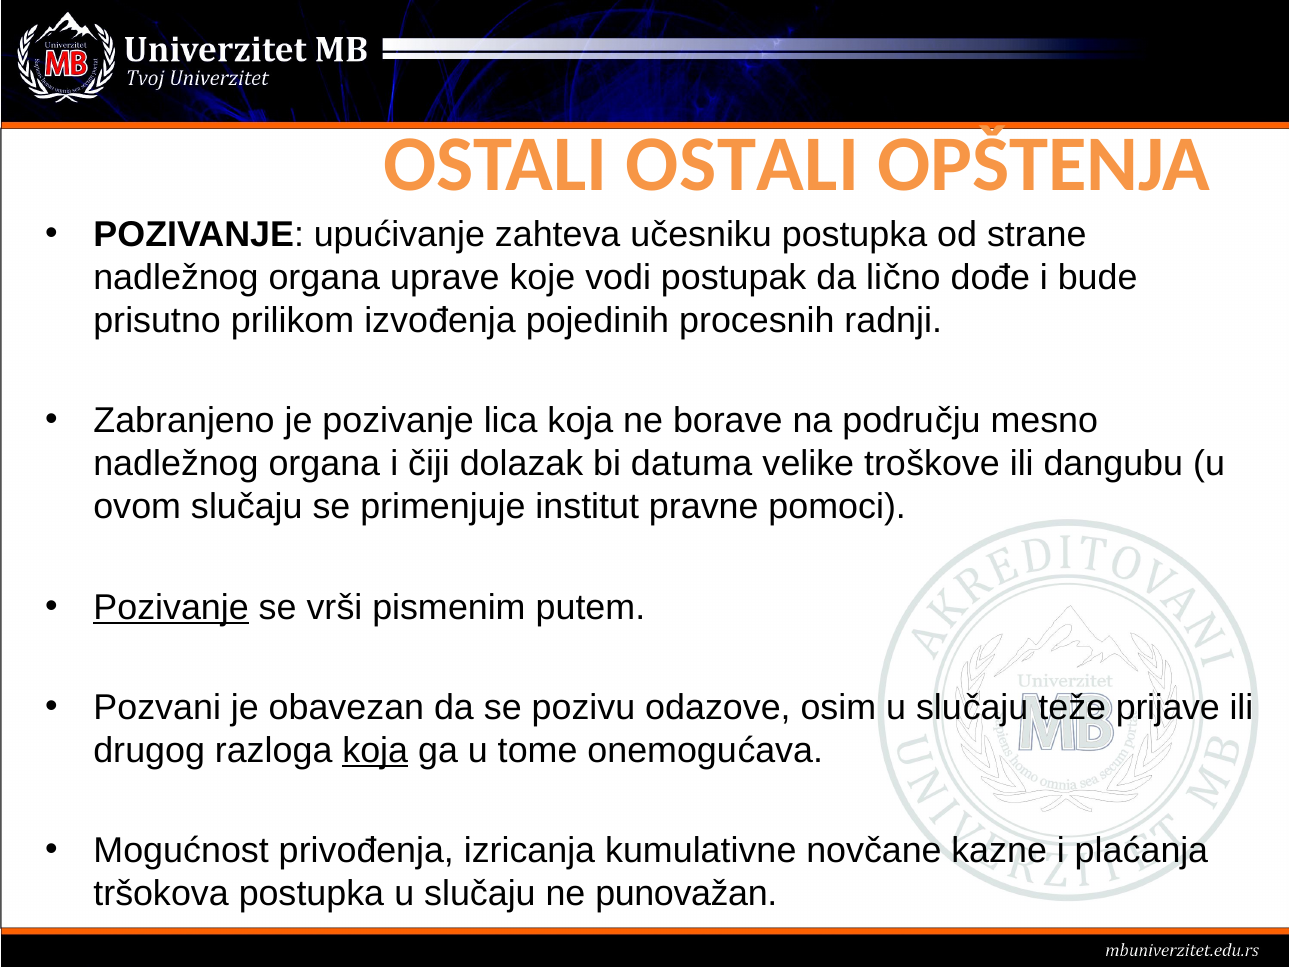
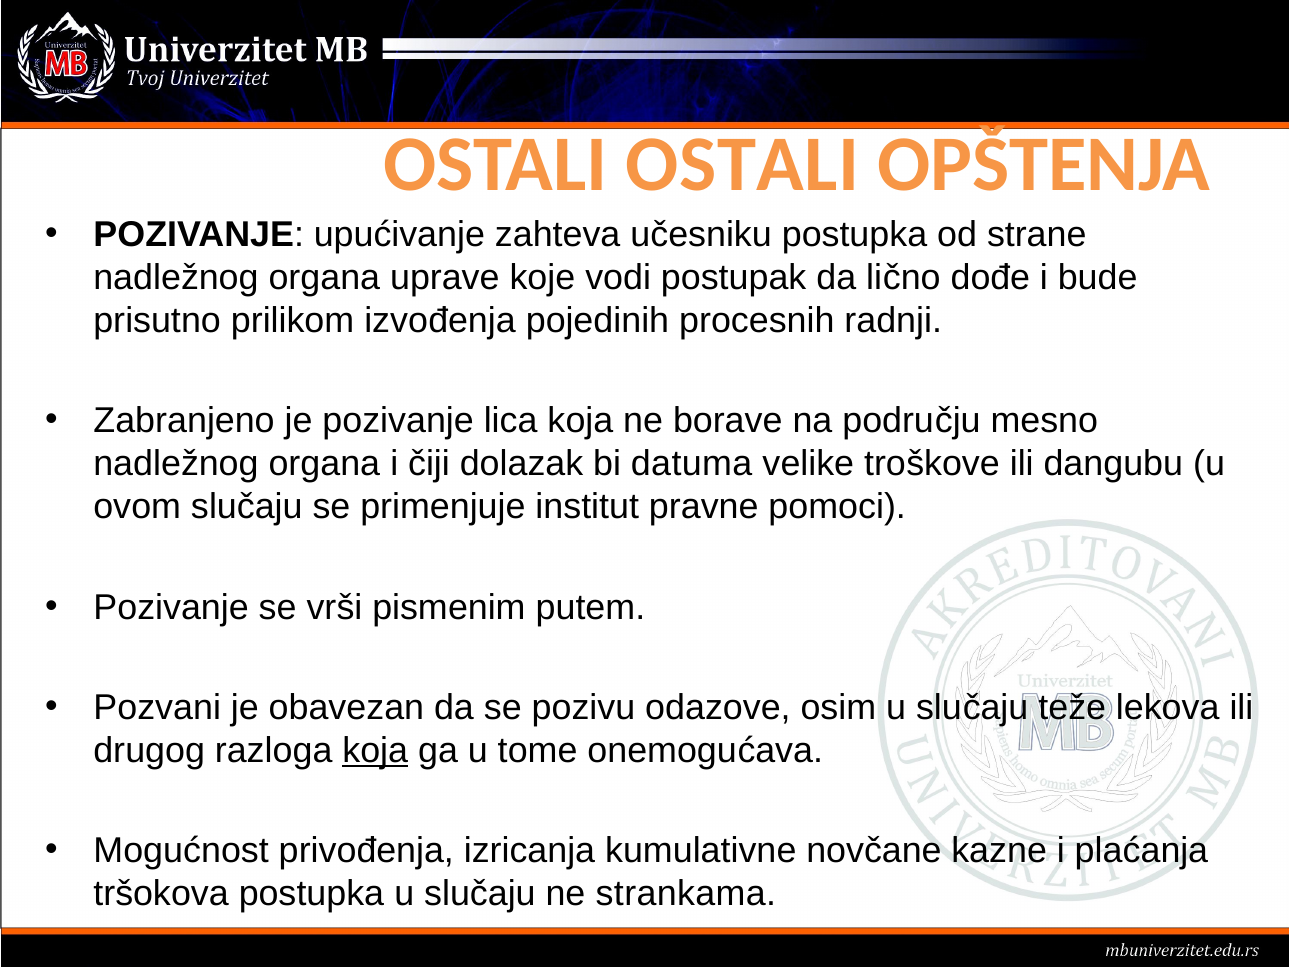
Pozivanje underline: present -> none (171, 607)
prijave: prijave -> lekova (1168, 707)
punovažan: punovažan -> strankama (686, 894)
